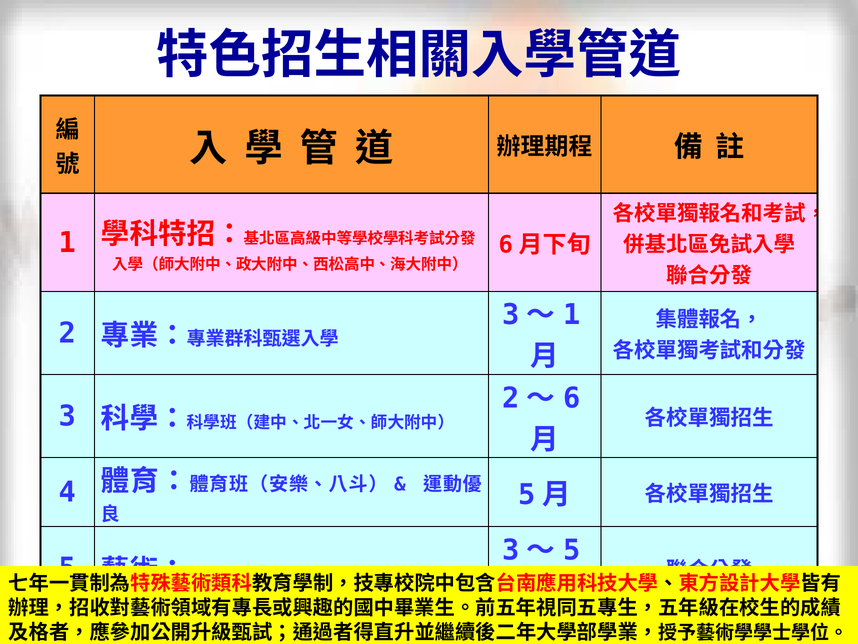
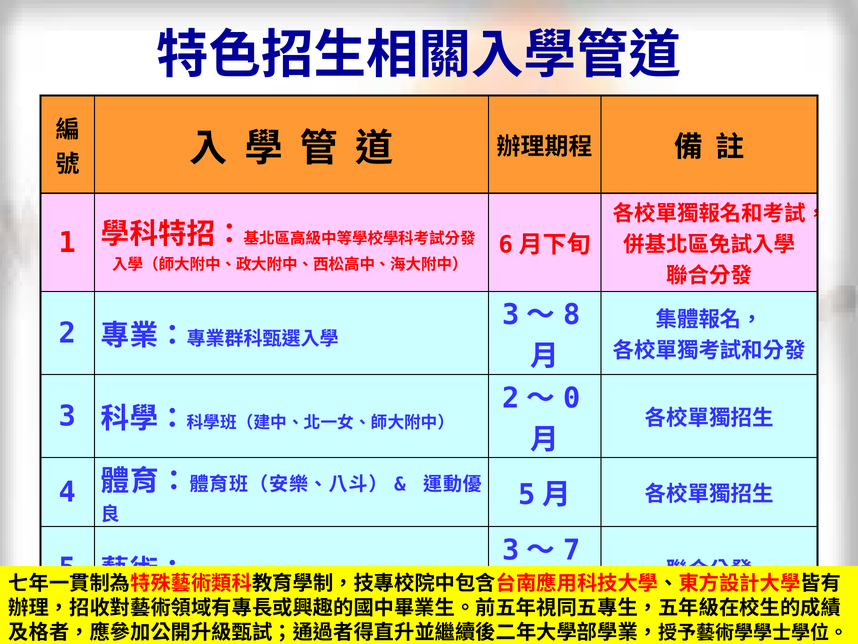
1: 1 -> 8 (572, 315)
6: 6 -> 0 (572, 398)
5: 5 -> 7 (572, 550)
